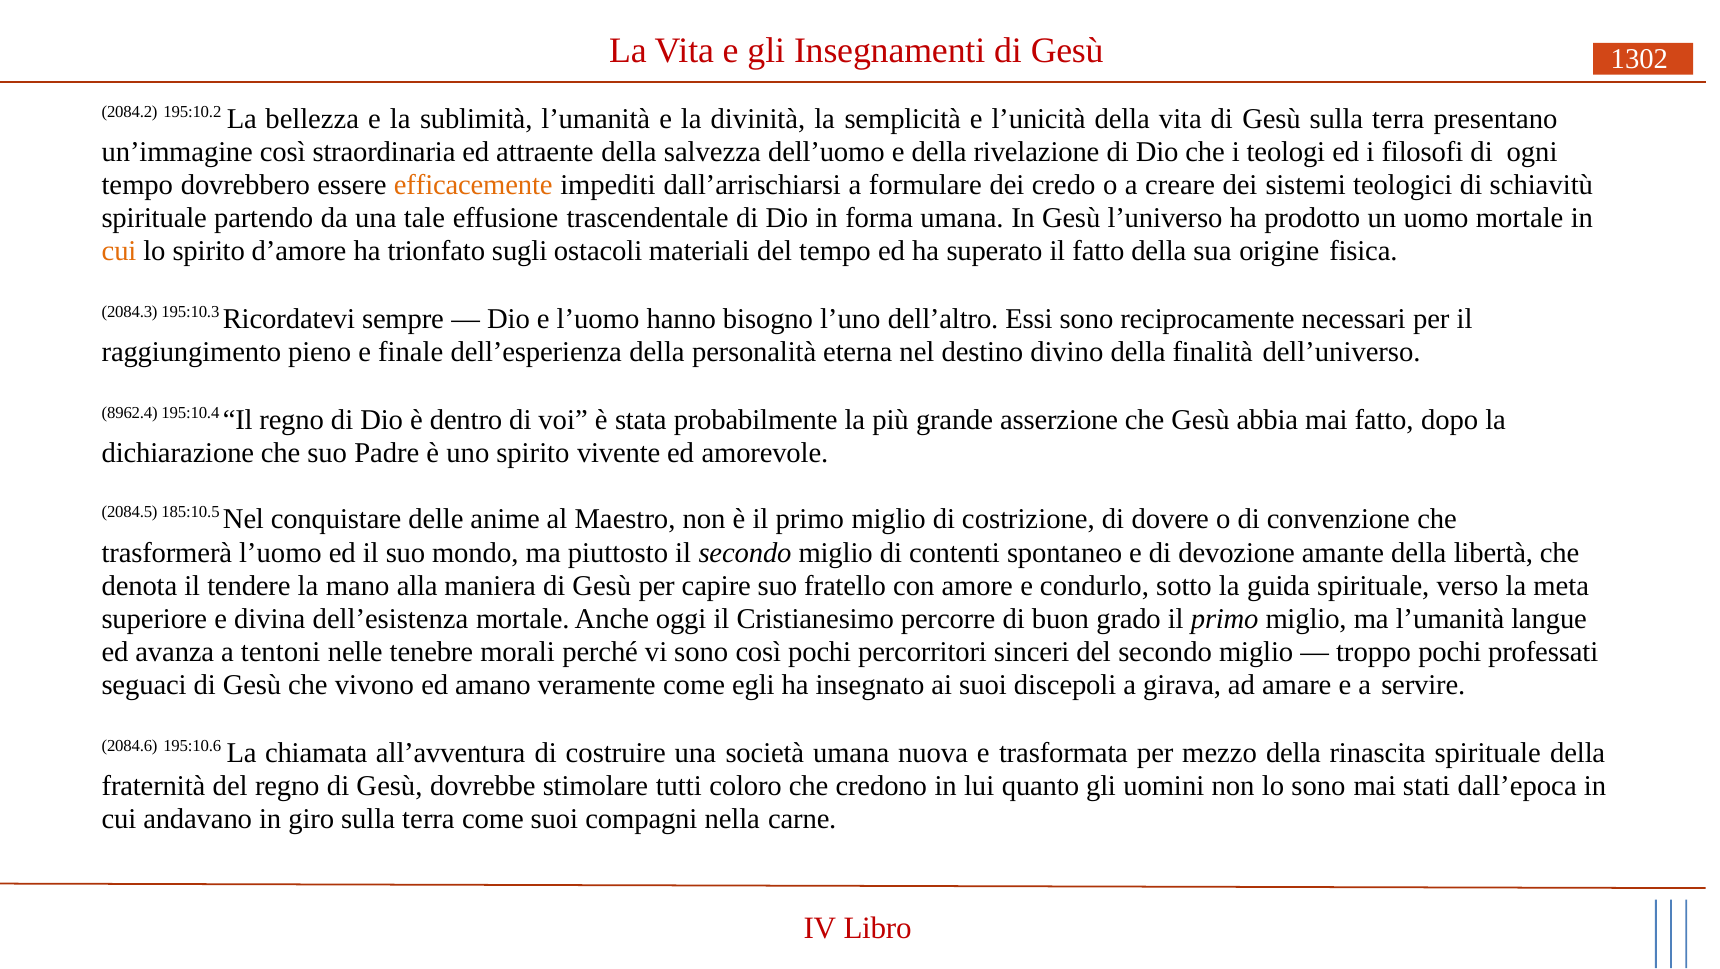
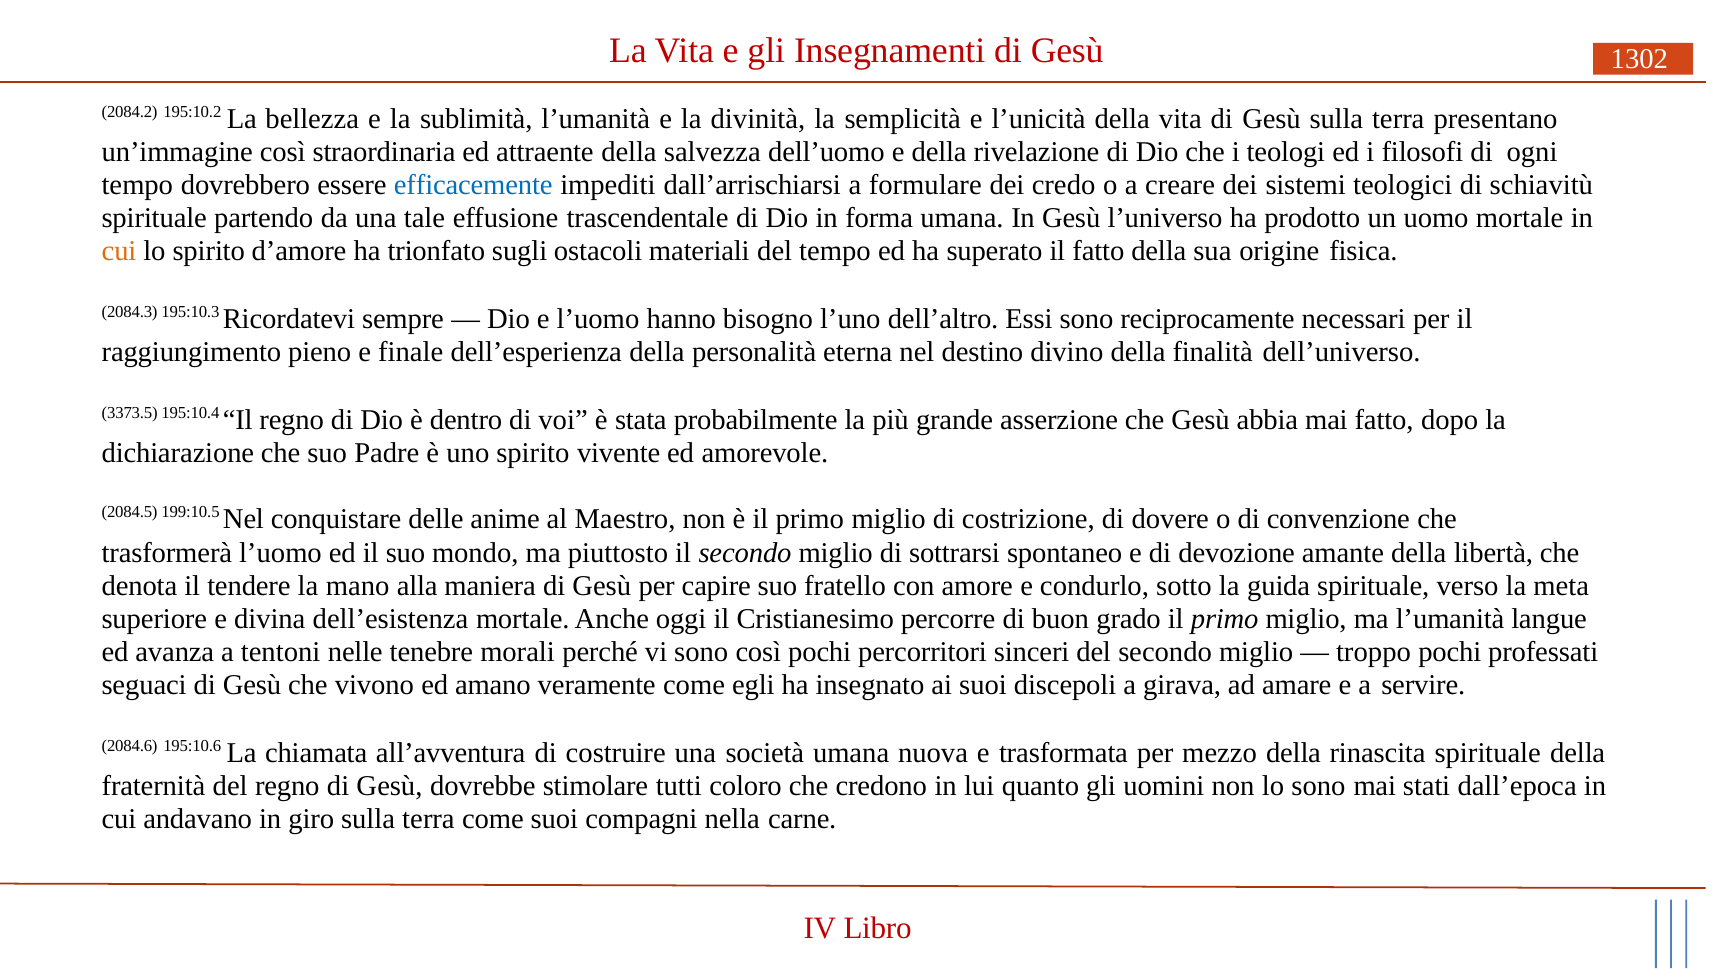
efficacemente colour: orange -> blue (473, 185)
8962.4: 8962.4 -> 3373.5 (130, 413)
185:10.5: 185:10.5 -> 199:10.5 (191, 512)
contenti: contenti -> sottrarsi (954, 553)
